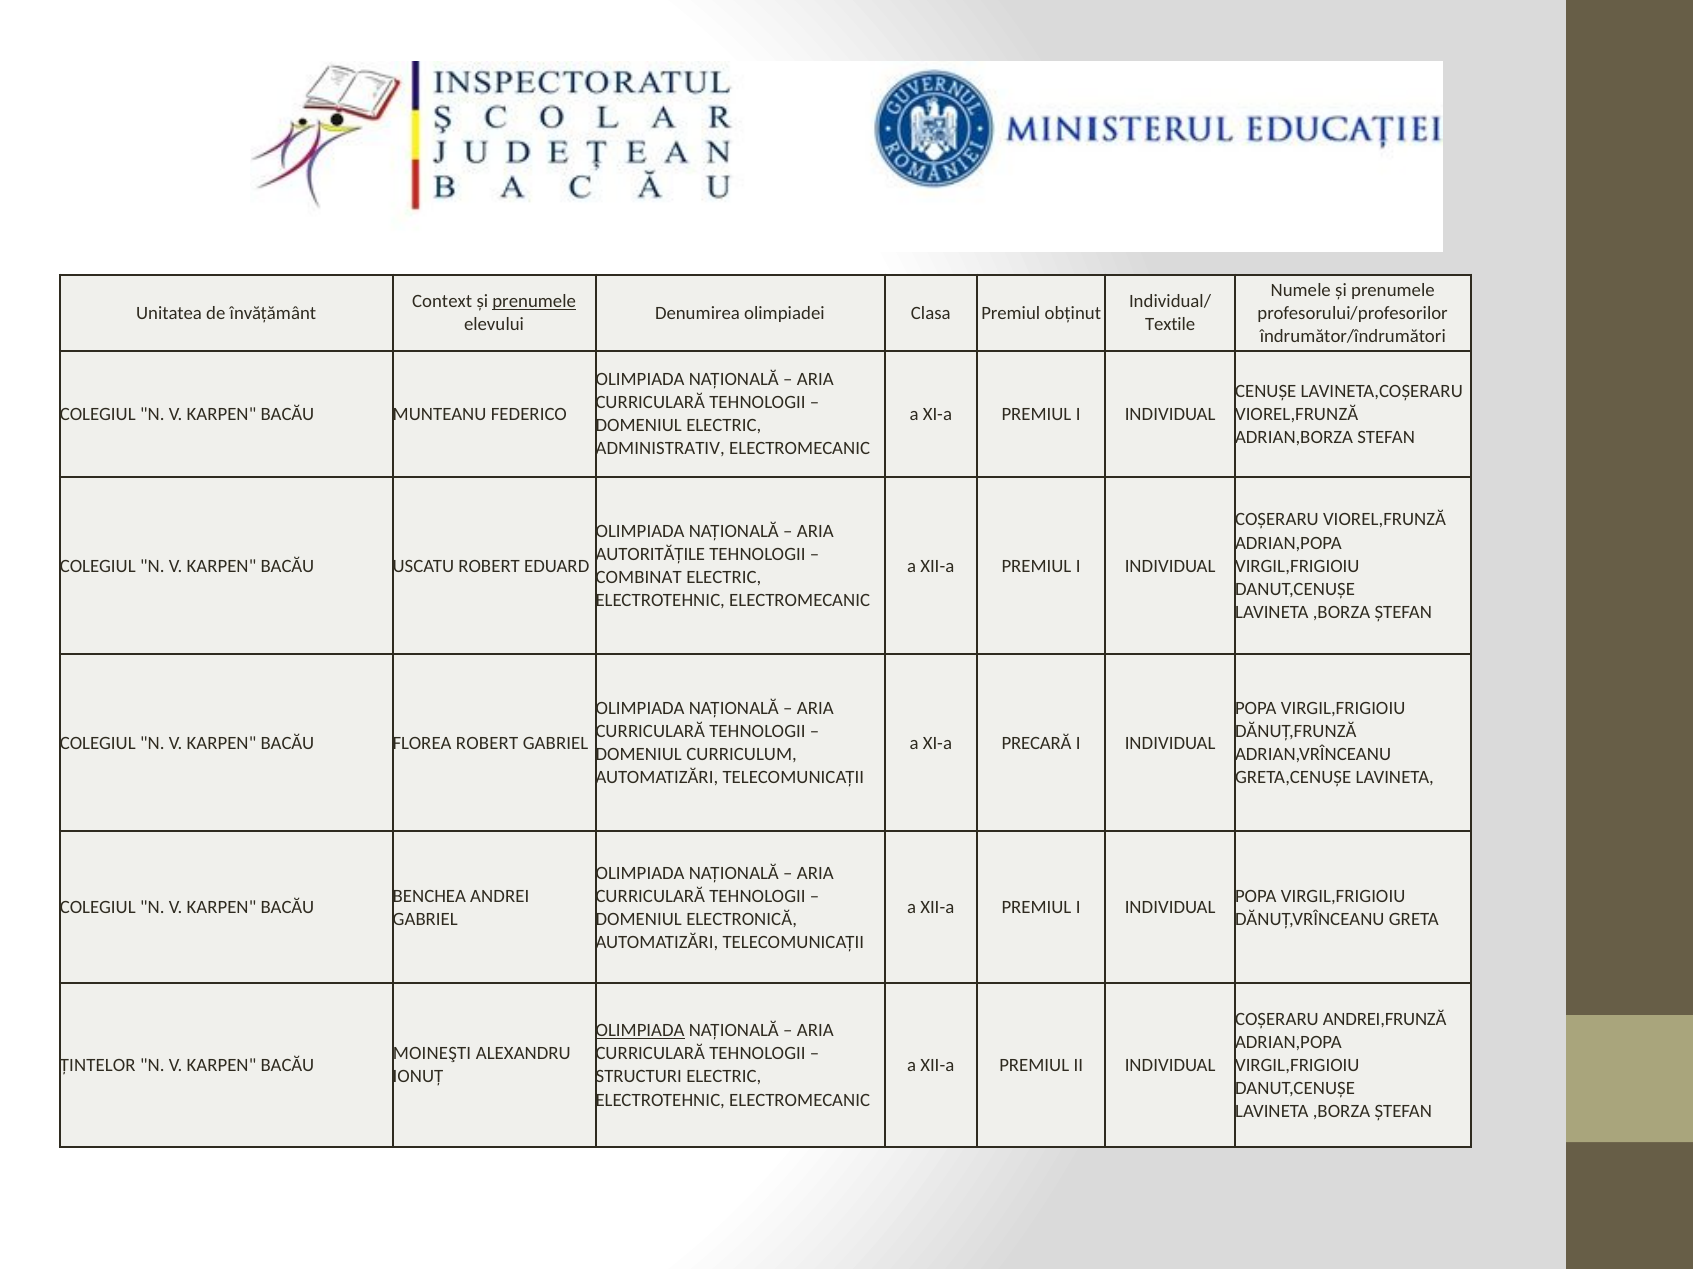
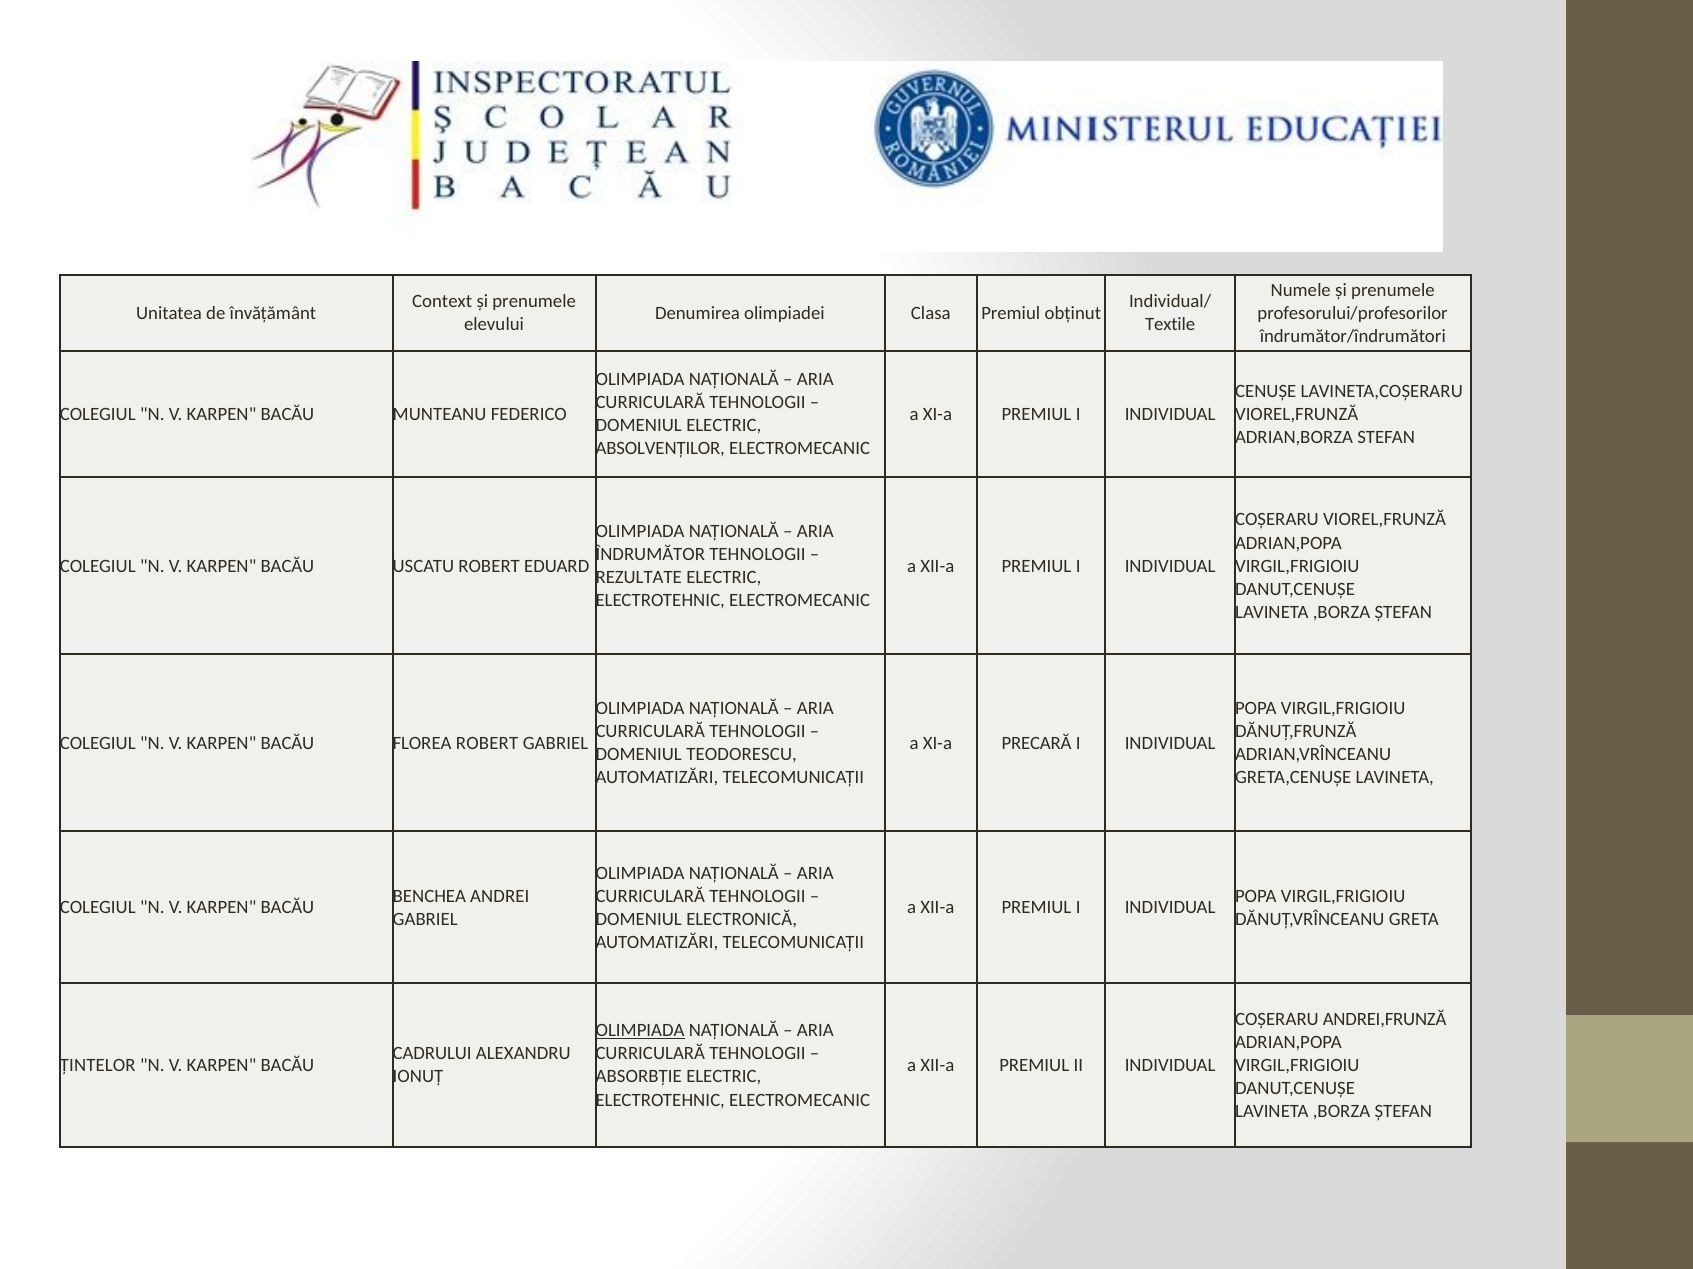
prenumele underline: present -> none (534, 302)
ADMINISTRATIV: ADMINISTRATIV -> ABSOLVENŢILOR (660, 449)
AUTORITĂŢILE: AUTORITĂŢILE -> ÎNDRUMĂTOR (650, 555)
COMBINAT: COMBINAT -> REZULTATE (639, 578)
CURRICULUM: CURRICULUM -> TEODORESCU (742, 755)
MOINEŞTI: MOINEŞTI -> CADRULUI (432, 1054)
STRUCTURI: STRUCTURI -> ABSORBŢIE (639, 1077)
